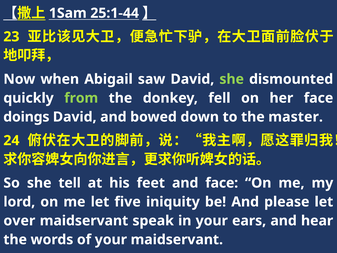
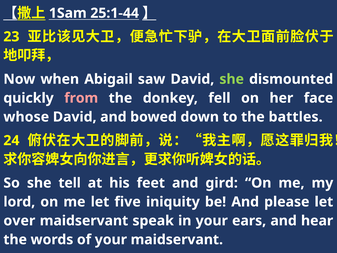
from colour: light green -> pink (81, 98)
doings: doings -> whose (26, 117)
master: master -> battles (296, 117)
and face: face -> gird (222, 183)
